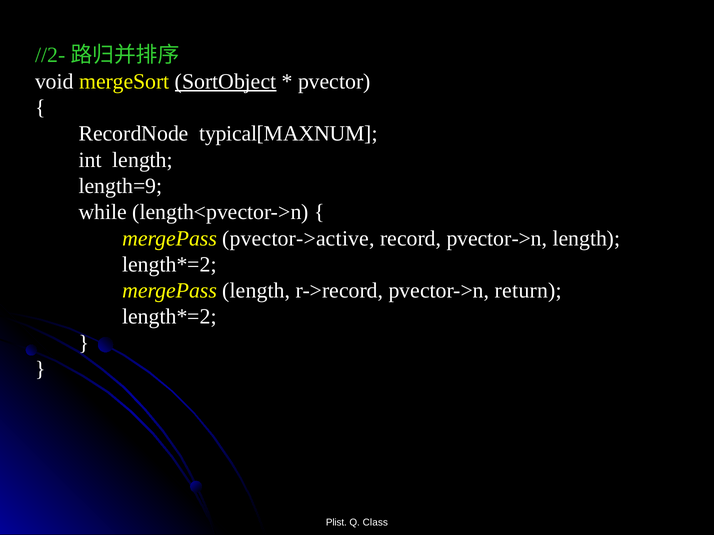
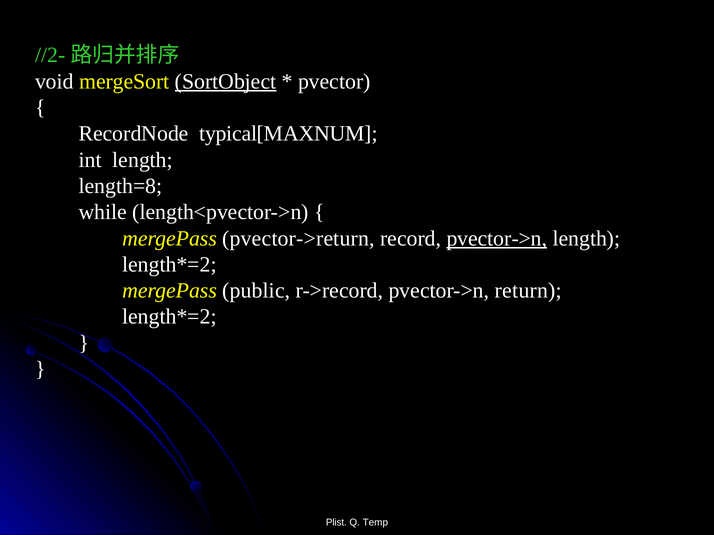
length=9: length=9 -> length=8 (120, 186)
pvector->active: pvector->active -> pvector->return (298, 239)
pvector->n underline: none -> present (497, 239)
mergePass length: length -> public (256, 291)
Class: Class -> Temp (375, 523)
